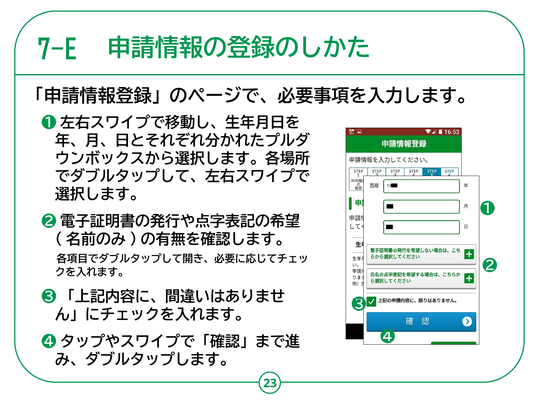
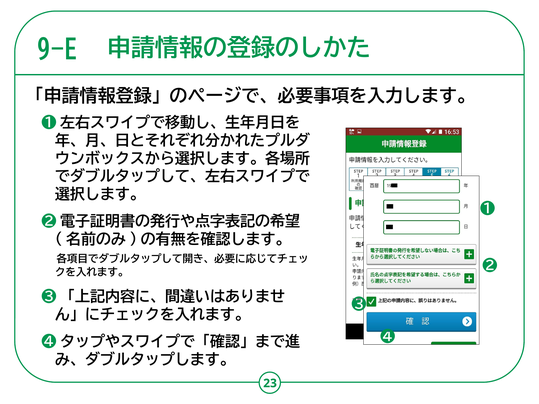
7-E: 7-E -> 9-E (57, 50)
